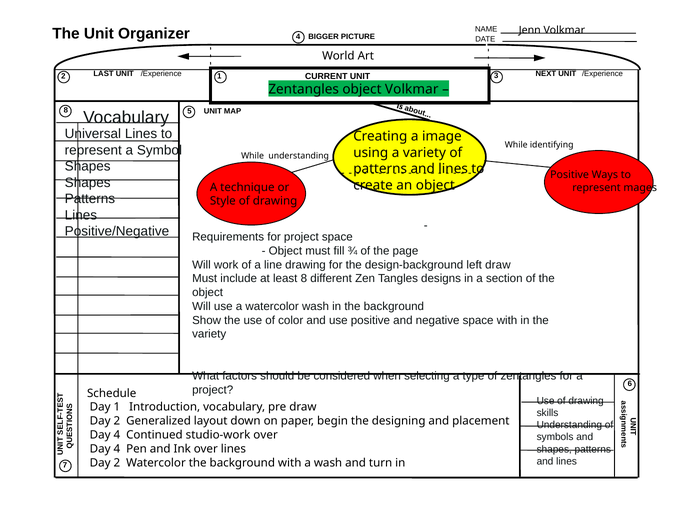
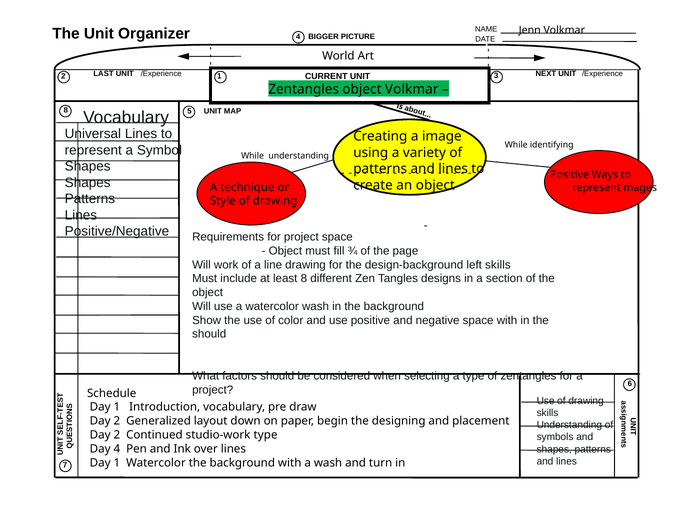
left draw: draw -> skills (498, 265)
variety: variety -> should (209, 334)
4: 4 -> 2 (117, 435)
studio-work over: over -> type (266, 435)
2: 2 -> 1 (117, 463)
